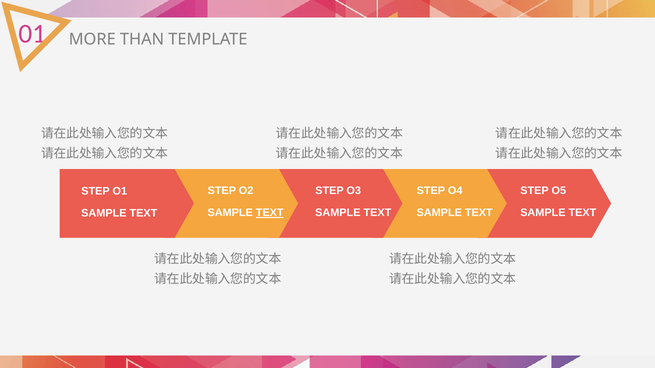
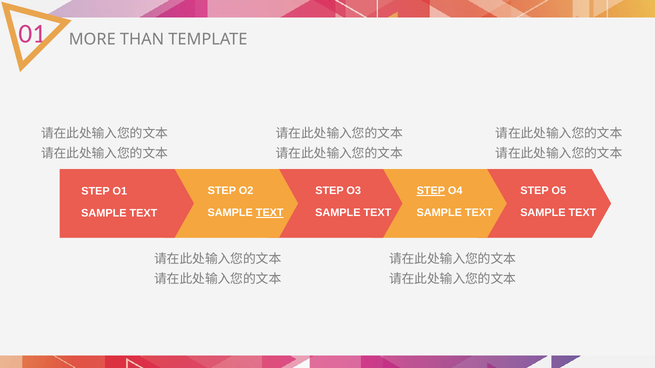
STEP underline: none -> present (431, 191)
